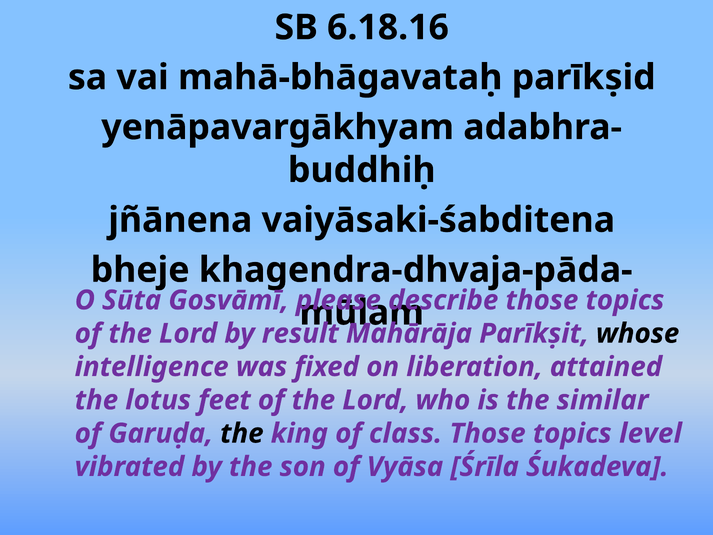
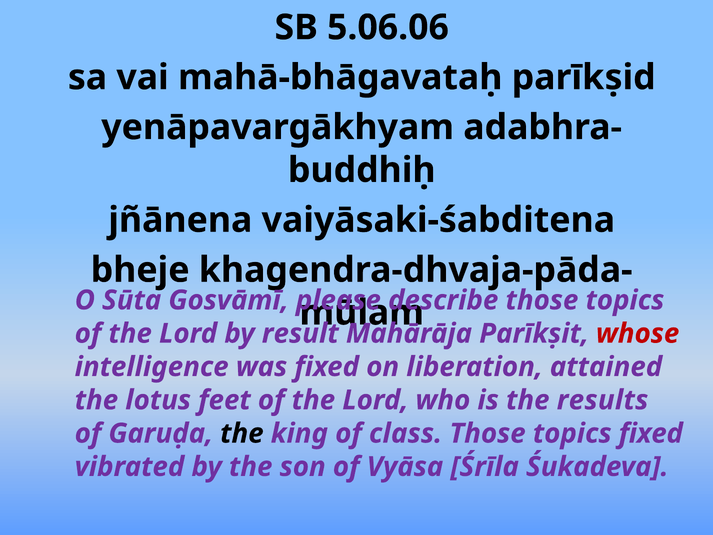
6.18.16: 6.18.16 -> 5.06.06 (388, 27)
whose colour: black -> red (638, 333)
similar: similar -> results (603, 400)
topics level: level -> fixed (651, 433)
